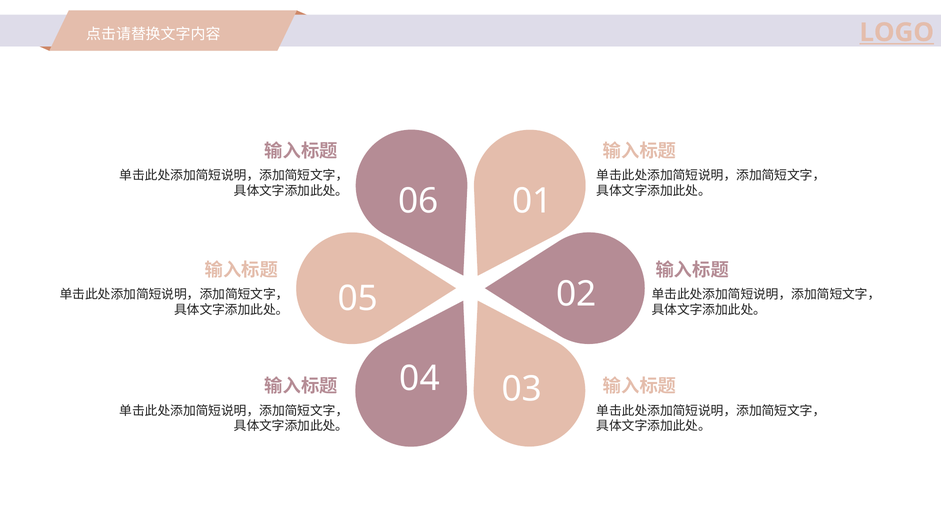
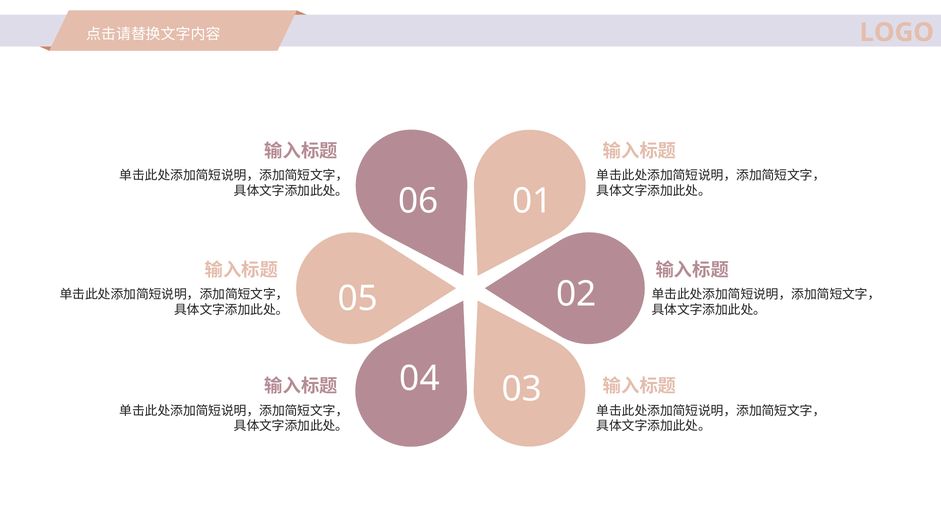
LOGO underline: present -> none (897, 32)
